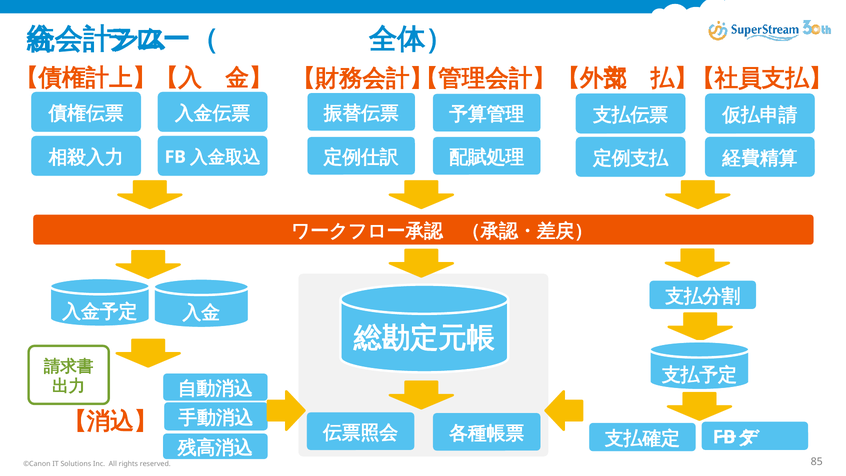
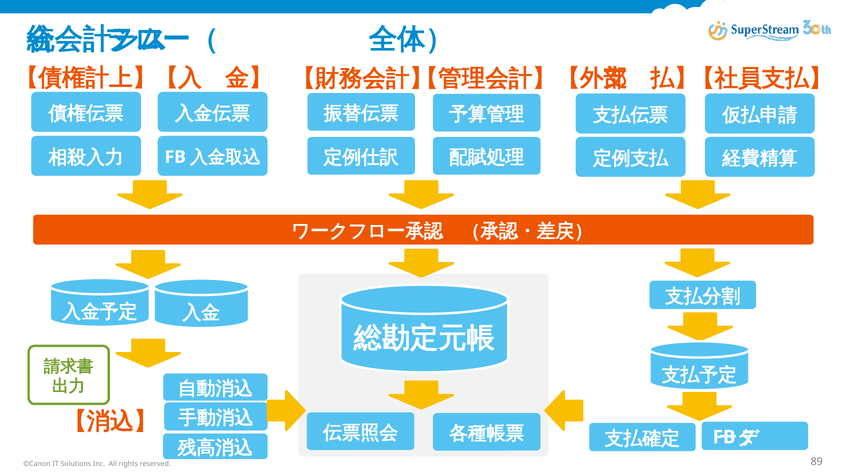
85: 85 -> 89 (817, 461)
